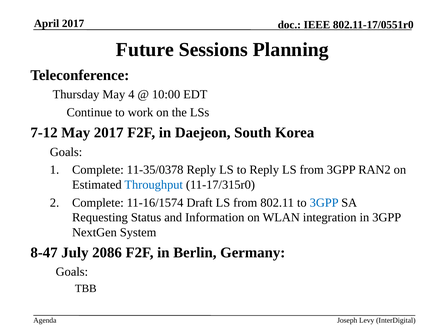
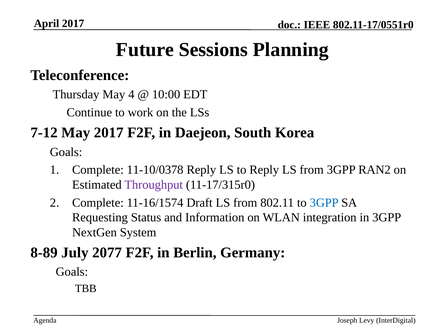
11-35/0378: 11-35/0378 -> 11-10/0378 (155, 170)
Throughput colour: blue -> purple (154, 185)
8-47: 8-47 -> 8-89 (44, 252)
2086: 2086 -> 2077 (107, 252)
